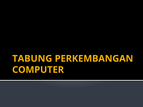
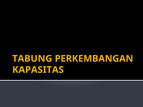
COMPUTER: COMPUTER -> KAPASITAS (38, 70)
